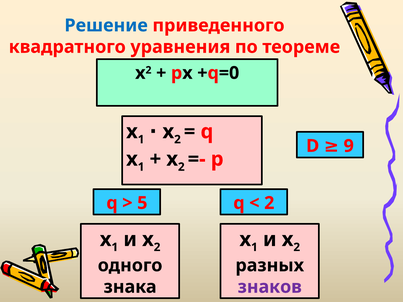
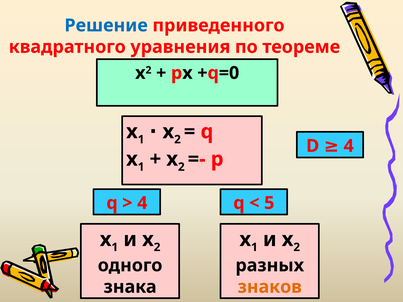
D 9: 9 -> 4 (349, 146)
5: 5 -> 4 (142, 203)
2: 2 -> 5 (269, 203)
знаков colour: purple -> orange (270, 287)
